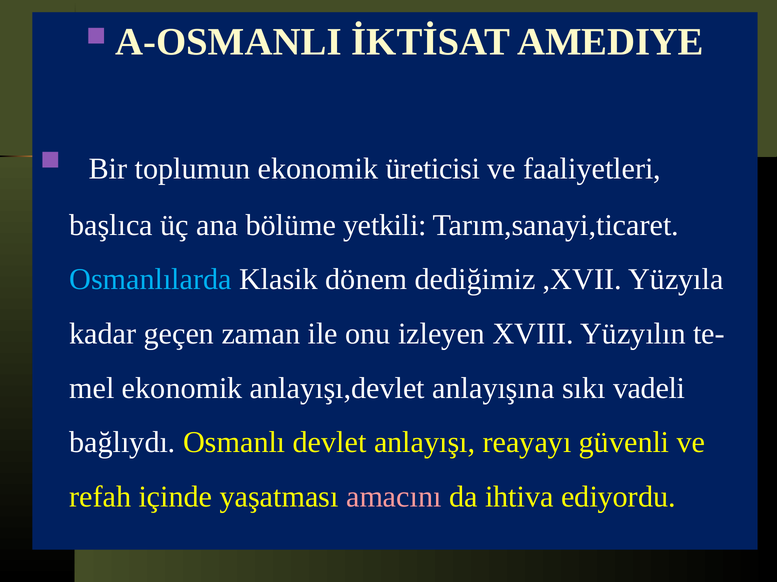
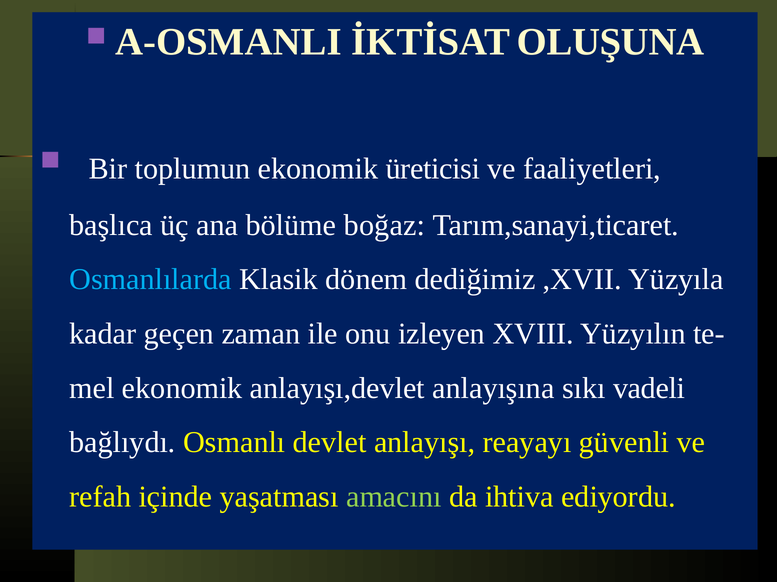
AMEDIYE: AMEDIYE -> OLUŞUNA (611, 42)
yetkili: yetkili -> boğaz (385, 225)
amacını colour: pink -> light green (394, 497)
